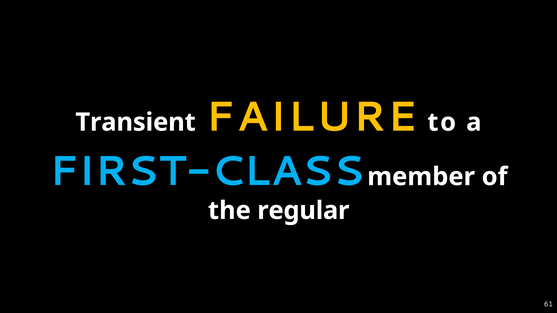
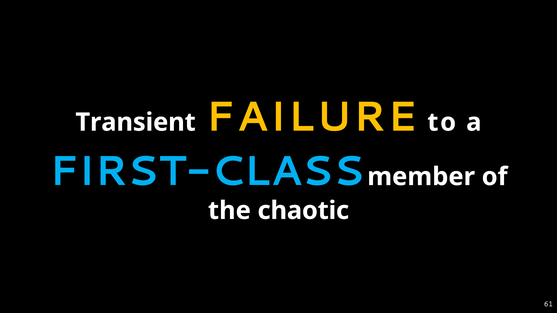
regular: regular -> chaotic (303, 211)
